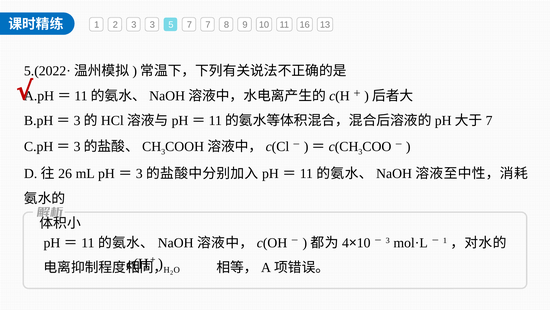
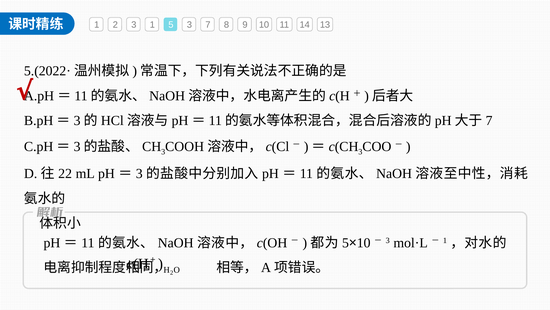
3 3: 3 -> 1 (152, 25)
5 7: 7 -> 3 (189, 25)
16: 16 -> 14 (305, 25)
26: 26 -> 22 (65, 173)
4: 4 -> 5 (345, 242)
